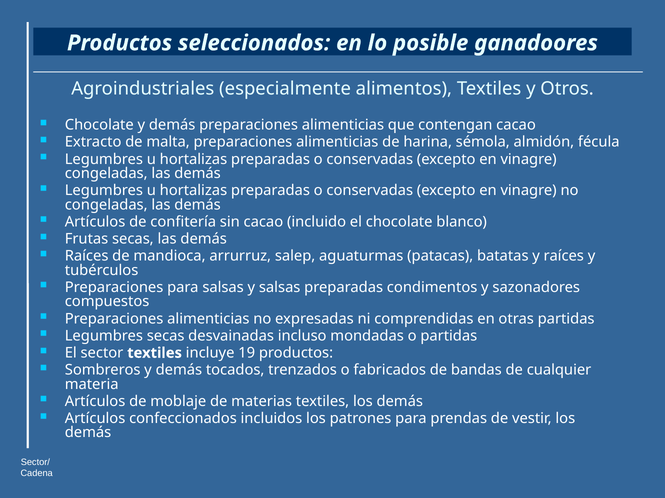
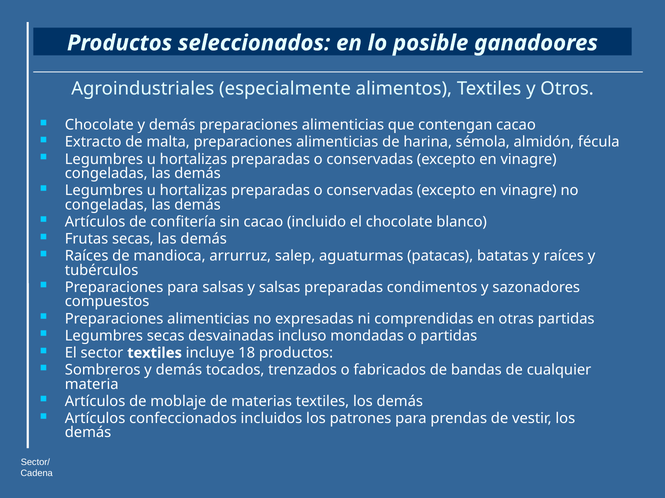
19: 19 -> 18 (247, 353)
